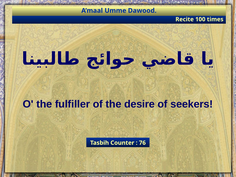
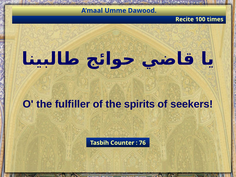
desire: desire -> spirits (140, 104)
